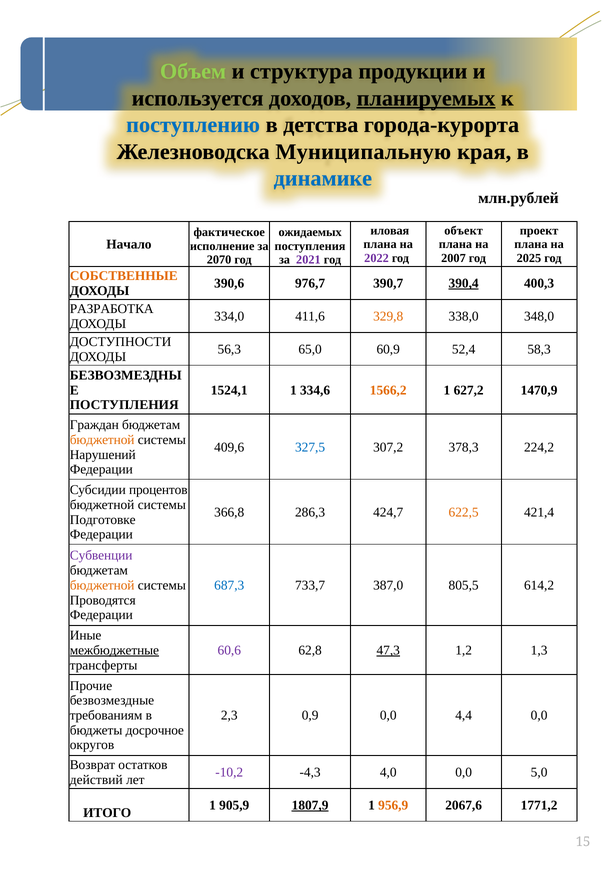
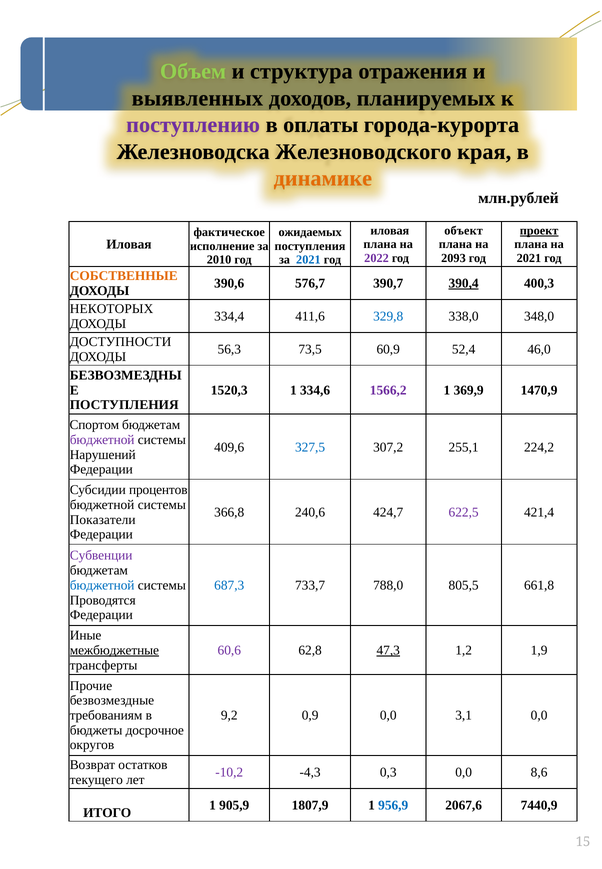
продукции: продукции -> отражения (413, 71)
используется: используется -> выявленных (197, 98)
планируемых underline: present -> none (426, 98)
поступлению colour: blue -> purple (193, 125)
детства: детства -> оплаты (321, 125)
Муниципальную: Муниципальную -> Железноводского (363, 152)
динамике colour: blue -> orange (323, 179)
проект underline: none -> present (539, 231)
Начало: Начало -> Иловая (129, 245)
2007: 2007 -> 2093 (453, 258)
2025: 2025 -> 2021 (529, 258)
2070: 2070 -> 2010 (219, 260)
2021 colour: purple -> blue (308, 260)
976,7: 976,7 -> 576,7 (310, 284)
РАЗРАБОТКА: РАЗРАБОТКА -> НЕКОТОРЫХ (112, 309)
334,0: 334,0 -> 334,4 (229, 316)
329,8 colour: orange -> blue (388, 316)
65,0: 65,0 -> 73,5 (310, 349)
58,3: 58,3 -> 46,0 (539, 349)
1524,1: 1524,1 -> 1520,3 (229, 390)
1566,2 colour: orange -> purple (388, 390)
627,2: 627,2 -> 369,9 (469, 390)
Граждан: Граждан -> Спортом (94, 425)
бюджетной colour: orange -> purple (102, 440)
378,3: 378,3 -> 255,1 (464, 447)
286,3: 286,3 -> 240,6 (310, 513)
622,5 colour: orange -> purple (464, 513)
Подготовке: Подготовке -> Показатели (103, 520)
бюджетной colour: orange -> blue (102, 586)
387,0: 387,0 -> 788,0 (388, 586)
614,2: 614,2 -> 661,8 (539, 586)
1,3: 1,3 -> 1,9 (539, 651)
2,3: 2,3 -> 9,2 (229, 716)
4,4: 4,4 -> 3,1 (464, 716)
4,0: 4,0 -> 0,3 (388, 773)
5,0: 5,0 -> 8,6 (539, 773)
действий: действий -> текущего (96, 780)
1807,9 underline: present -> none (310, 806)
956,9 colour: orange -> blue (393, 806)
1771,2: 1771,2 -> 7440,9 (539, 806)
